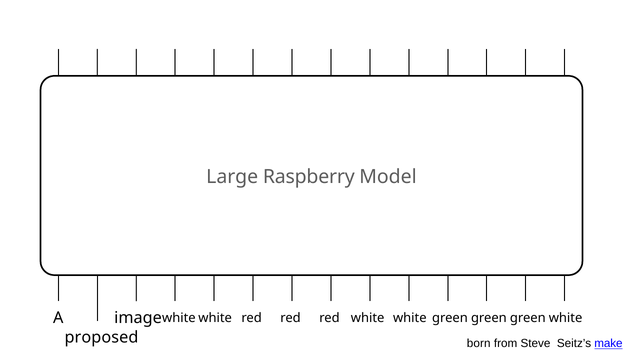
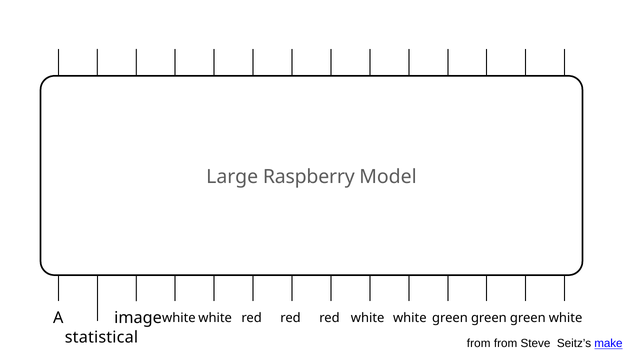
proposed: proposed -> statistical (101, 337)
born: born -> from (479, 343)
